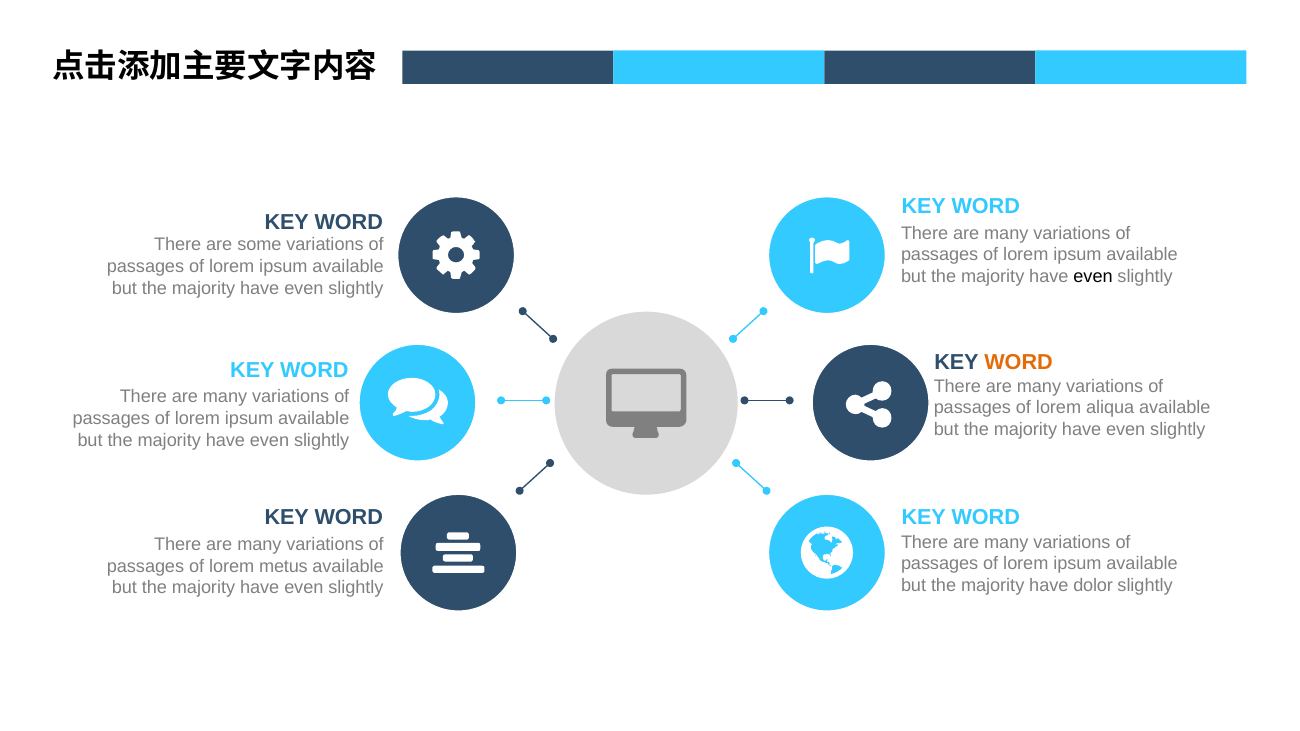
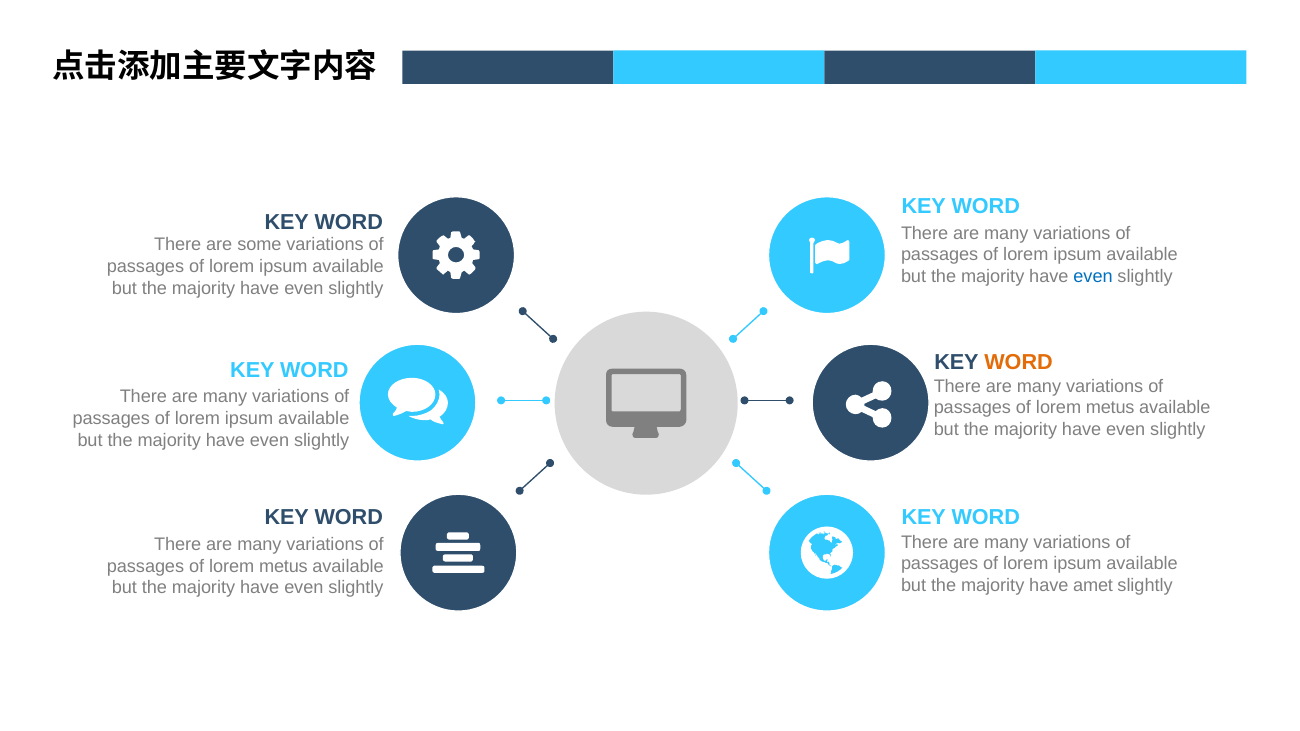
even colour: black -> blue (1093, 277)
aliqua: aliqua -> metus (1110, 408)
dolor: dolor -> amet (1093, 586)
